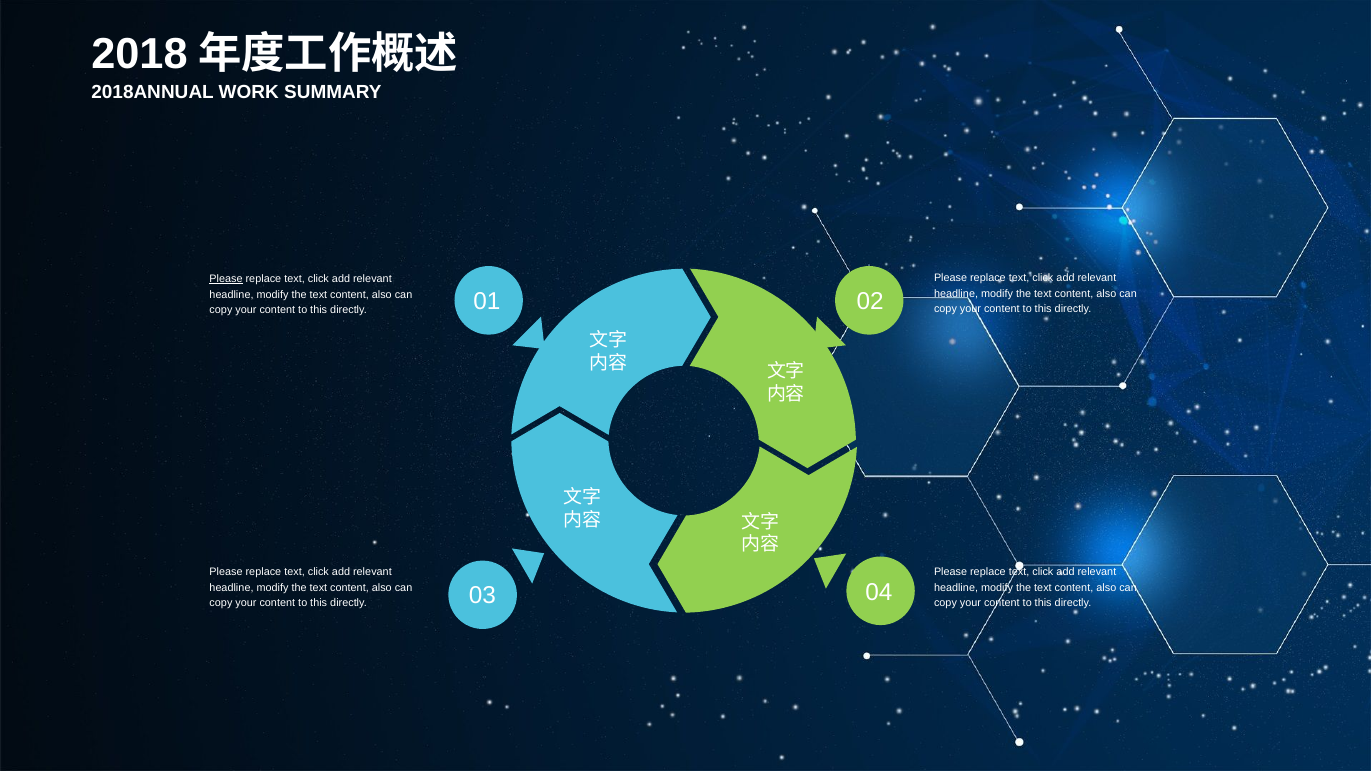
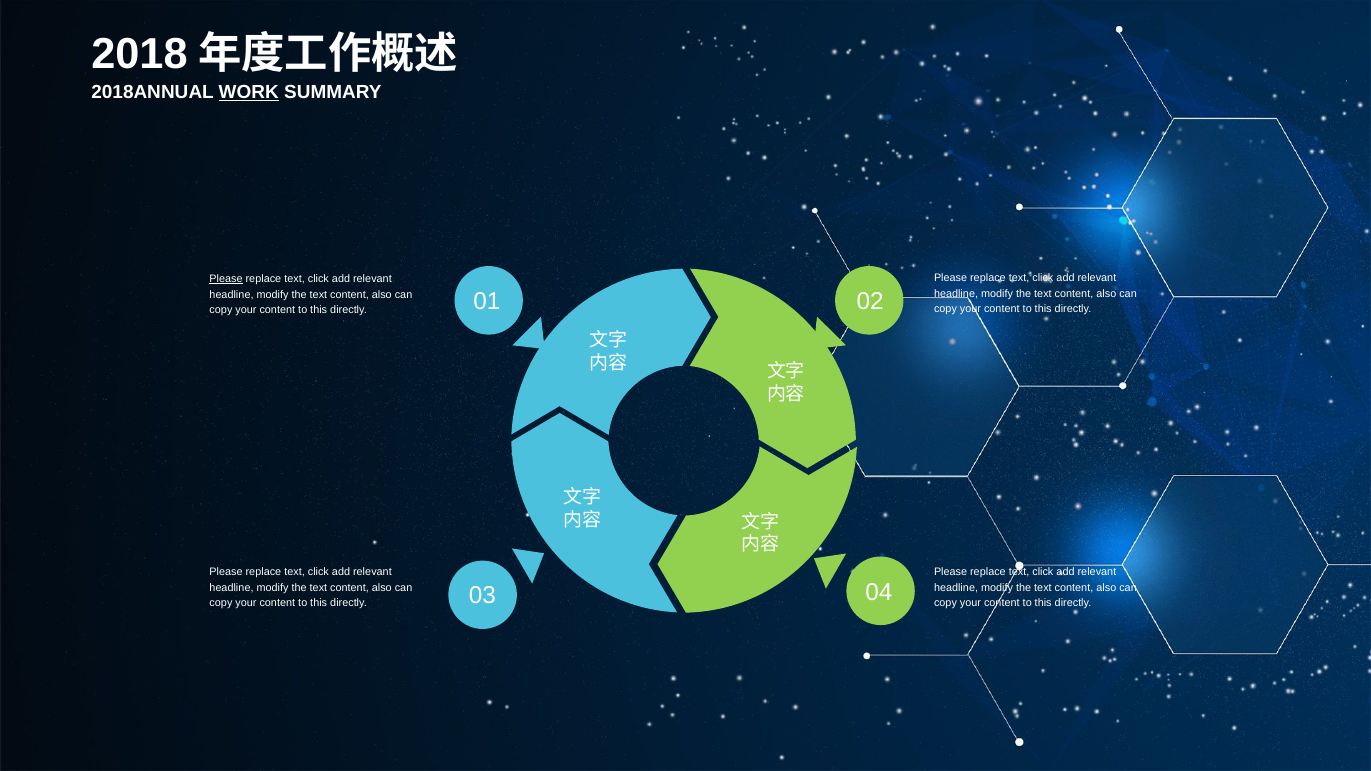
WORK underline: none -> present (249, 92)
